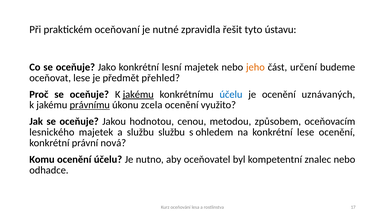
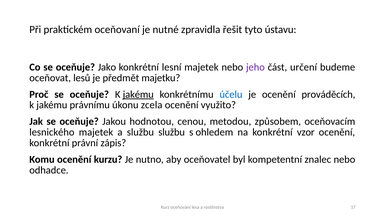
jeho colour: orange -> purple (255, 67)
oceňovat lese: lese -> lesů (82, 78)
přehled: přehled -> majetku (161, 78)
uznávaných: uznávaných -> prováděcích (328, 94)
právnímu underline: present -> none (90, 105)
konkrétní lese: lese -> vzor (306, 132)
nová: nová -> zápis (113, 143)
ocenění účelu: účelu -> kurzu (108, 159)
